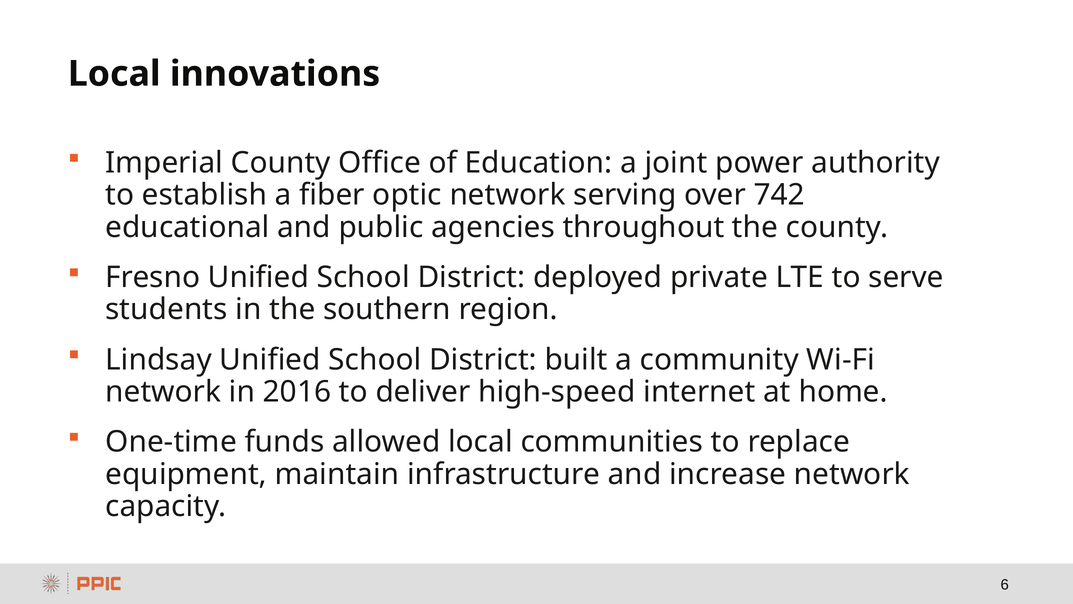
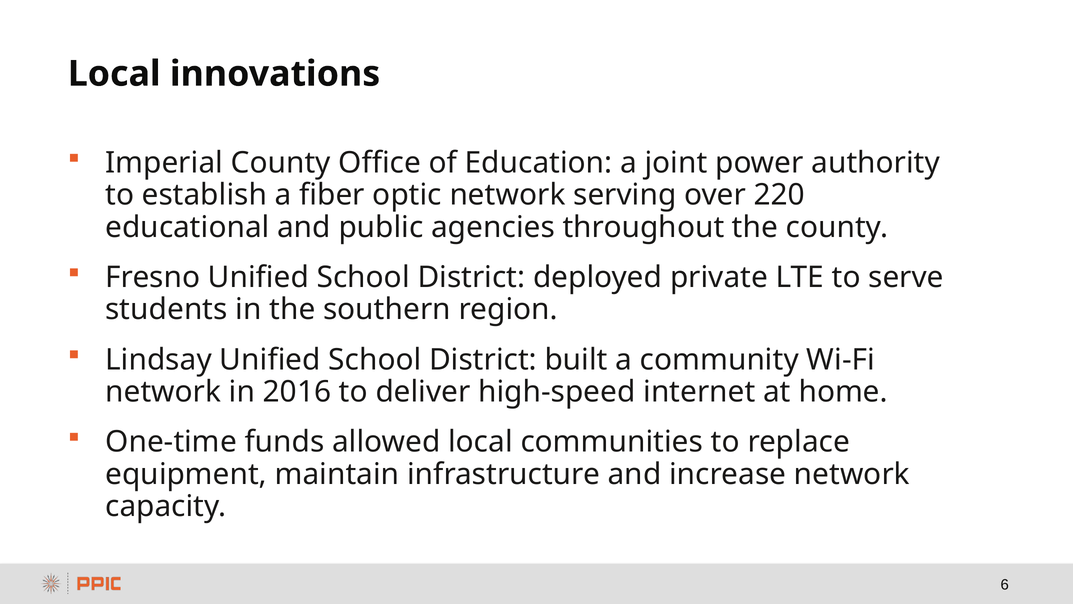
742: 742 -> 220 (779, 195)
